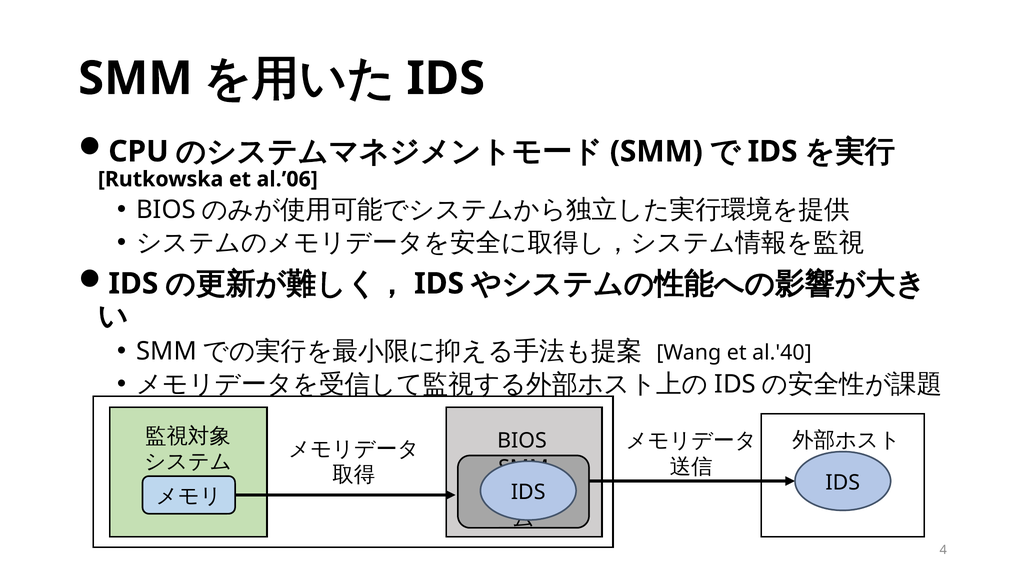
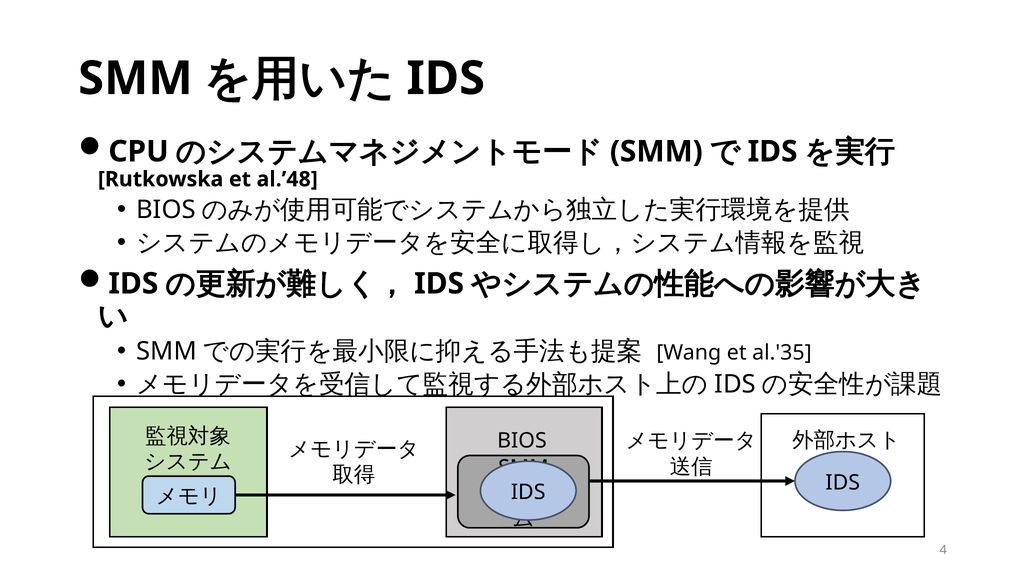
al.’06: al.’06 -> al.’48 (287, 179)
al.'40: al.'40 -> al.'35 (782, 352)
